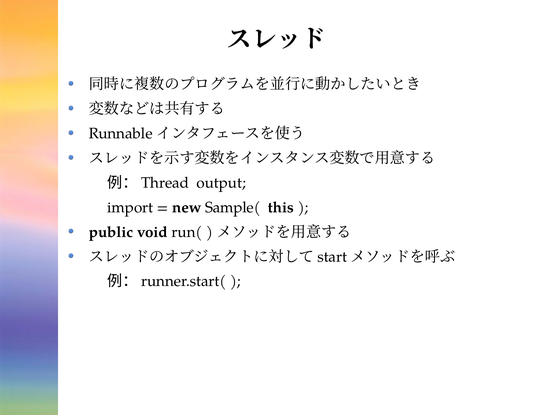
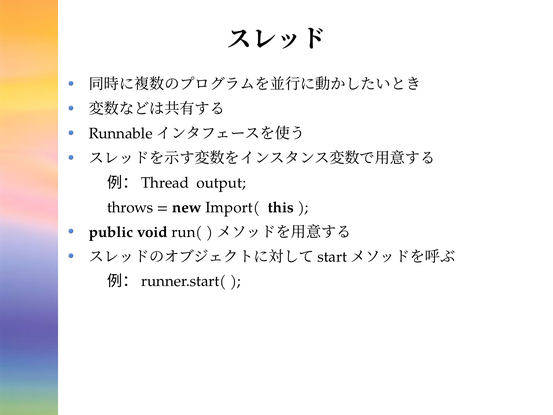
import: import -> throws (130, 207)
Sample(: Sample( -> Import( (233, 207)
